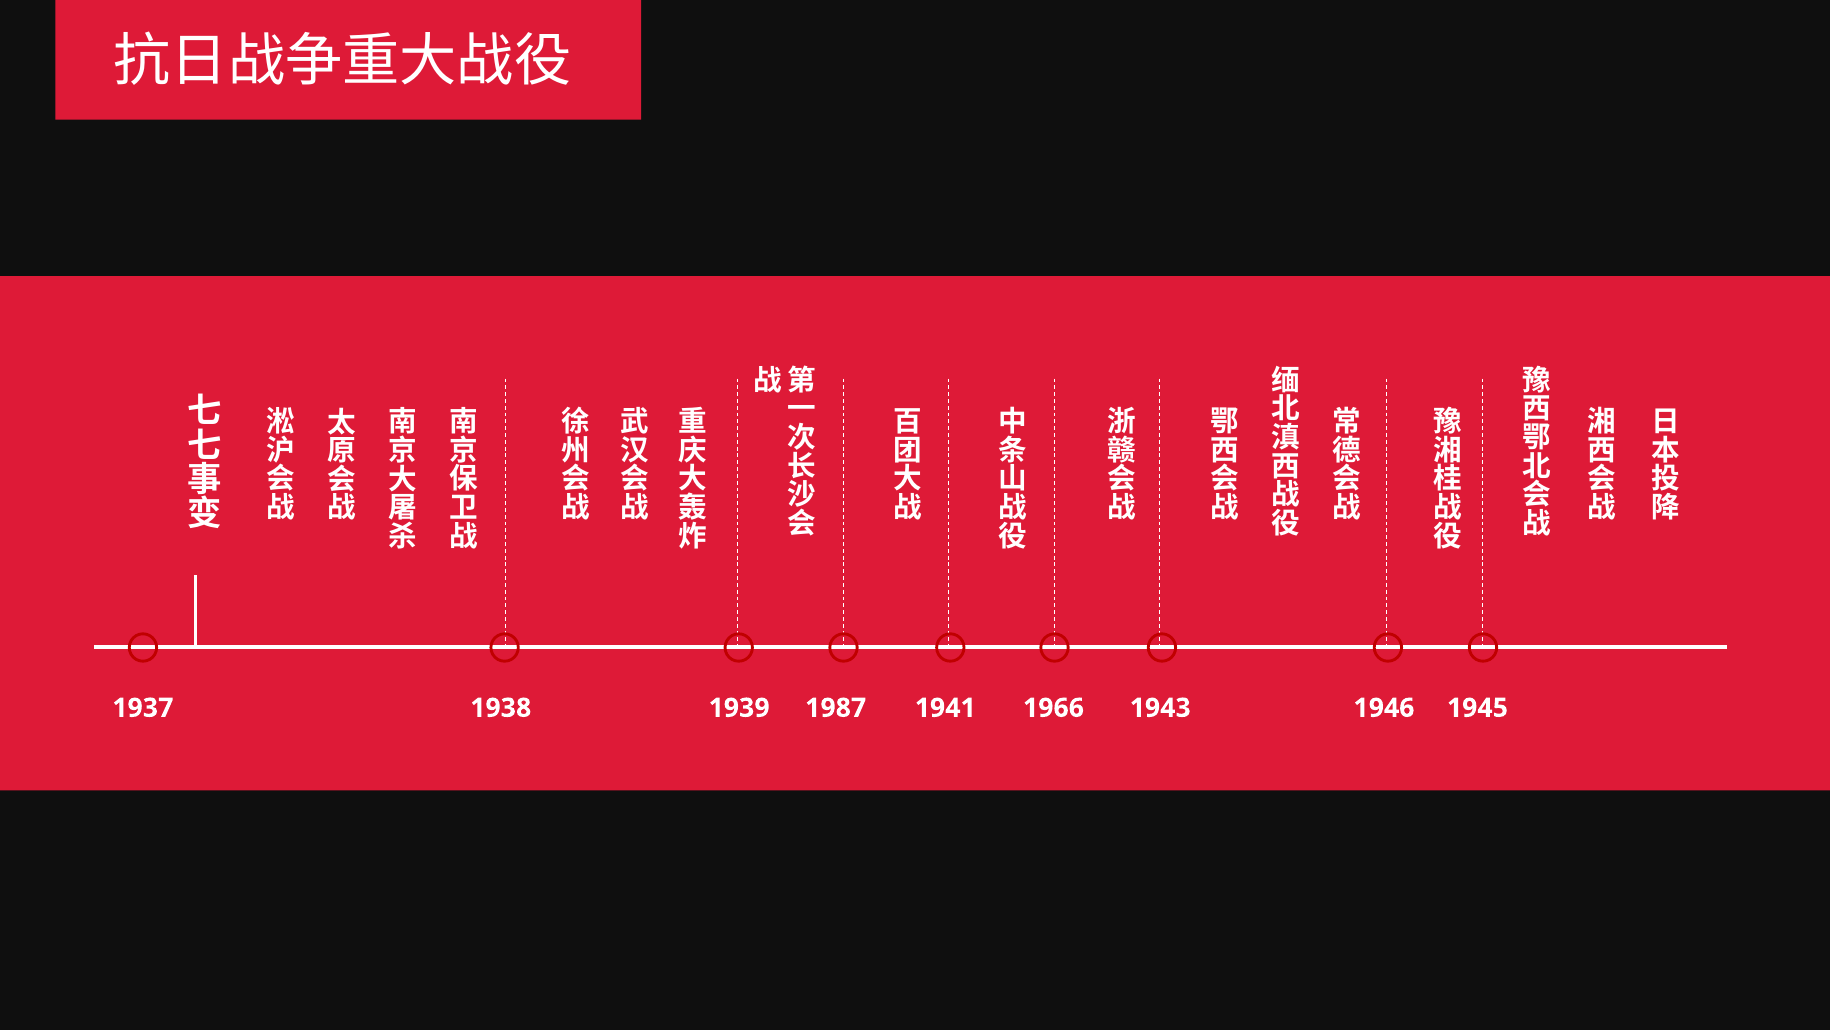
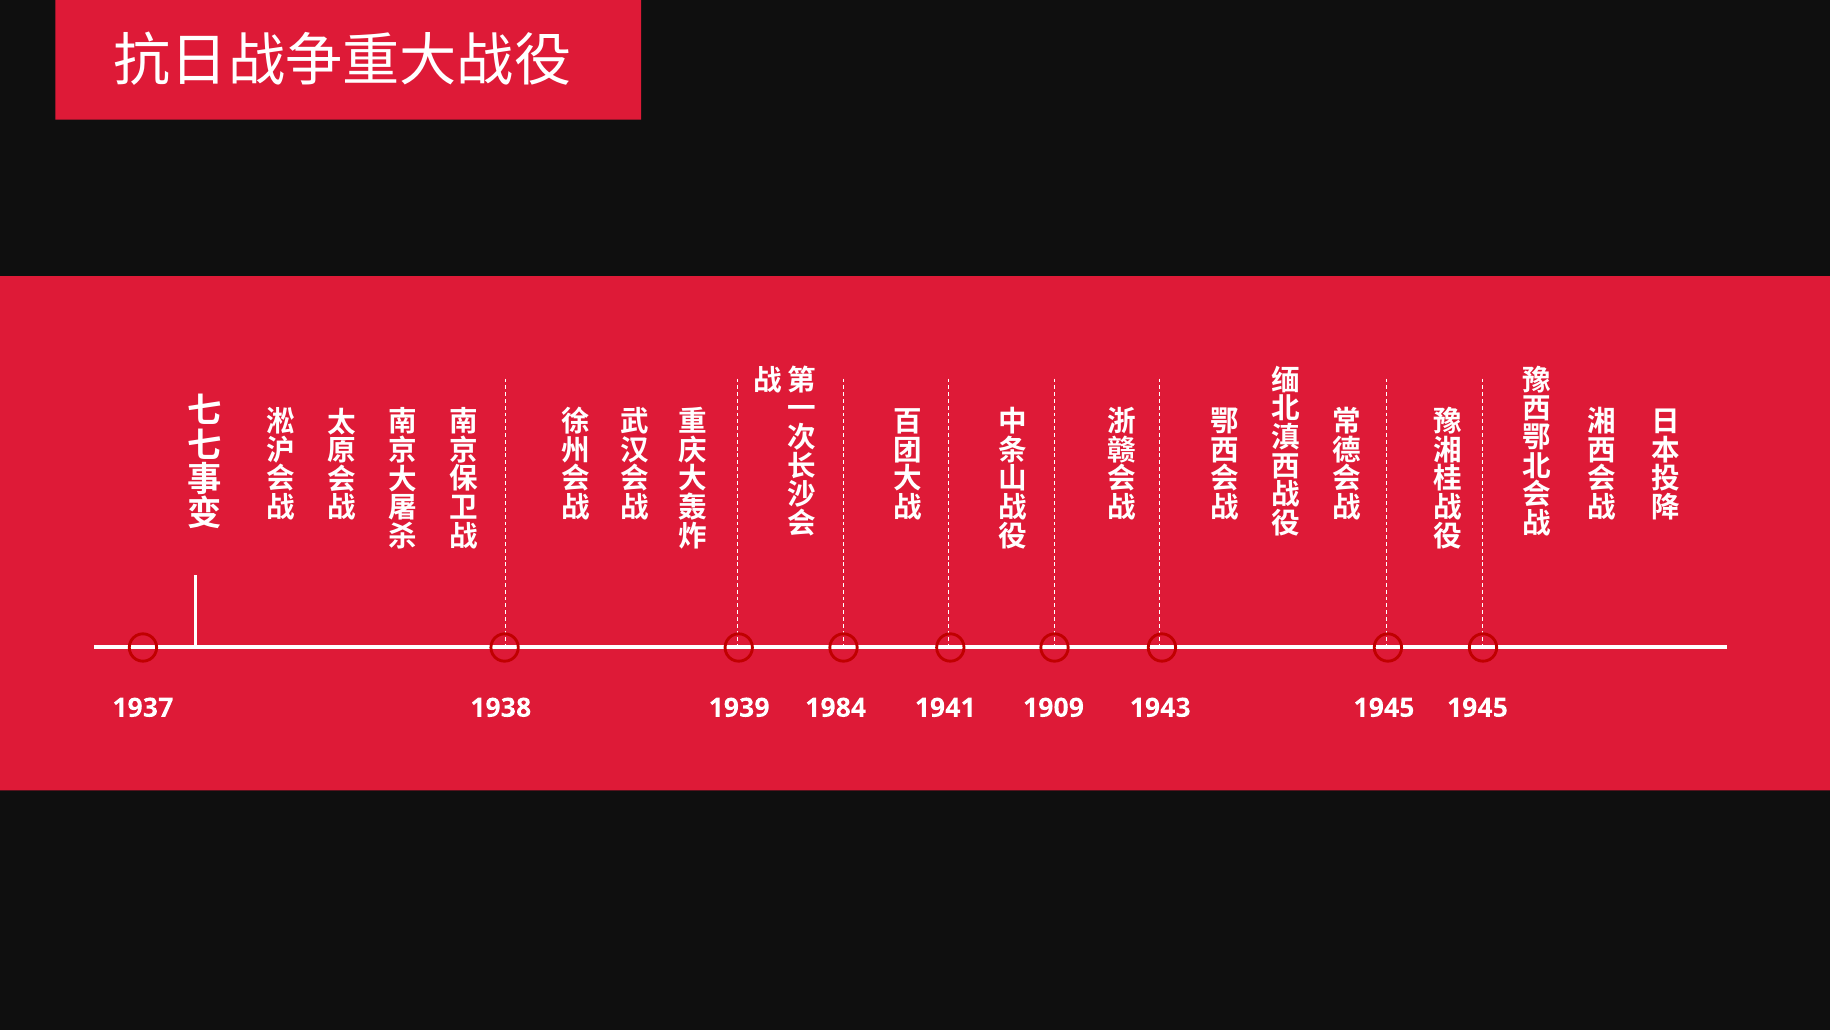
1987: 1987 -> 1984 (836, 708)
1966: 1966 -> 1909 (1053, 708)
1943 1946: 1946 -> 1945 (1384, 708)
